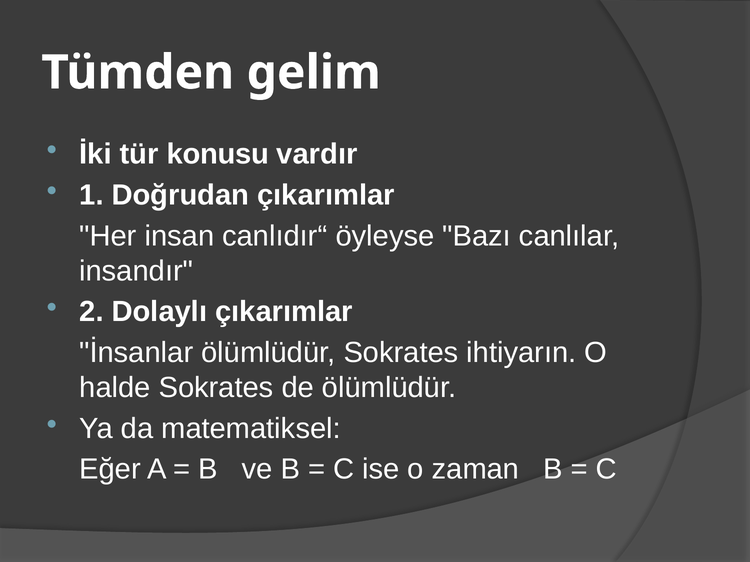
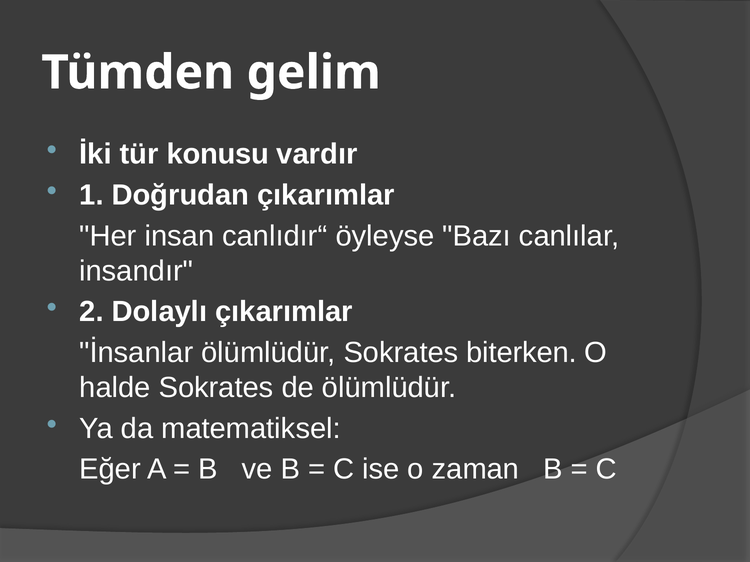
ihtiyarın: ihtiyarın -> biterken (522, 353)
